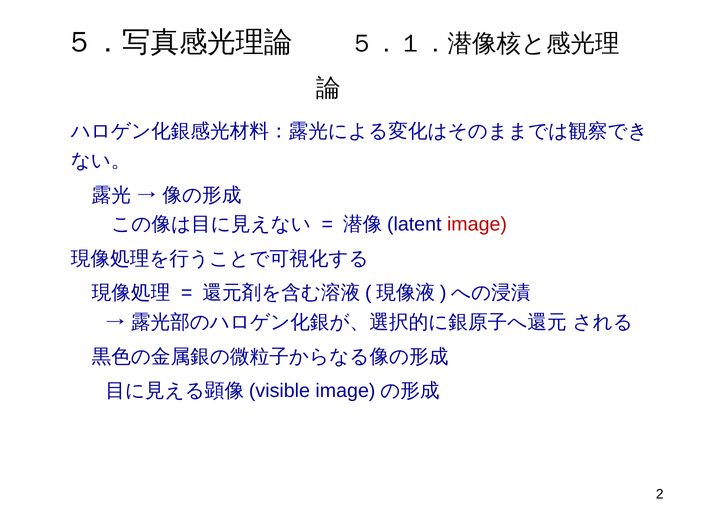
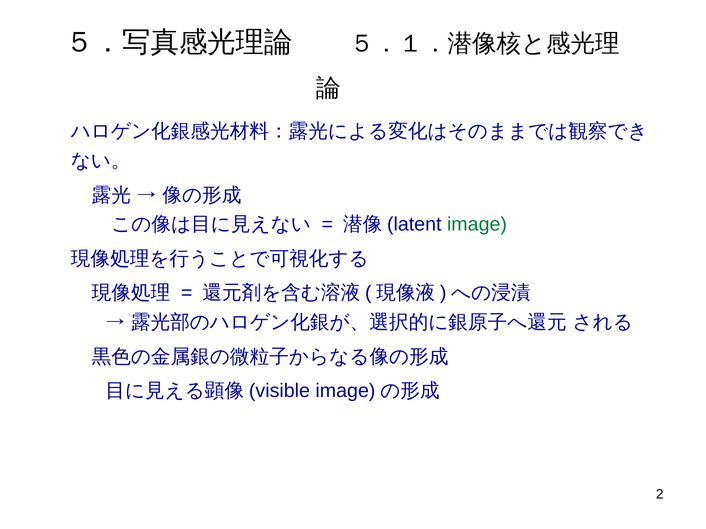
image colour: red -> green (477, 225)
